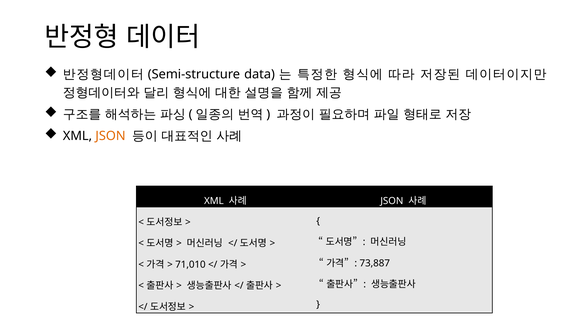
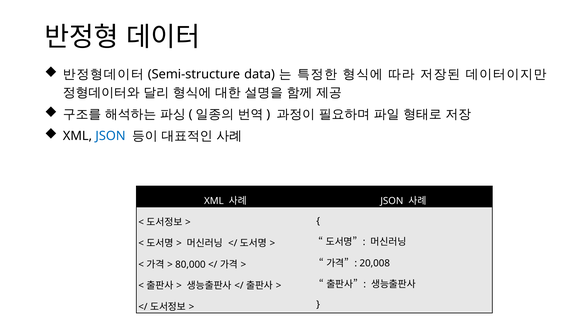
JSON colour: orange -> blue (110, 136)
73,887: 73,887 -> 20,008 (375, 263)
71,010: 71,010 -> 80,000 (190, 265)
